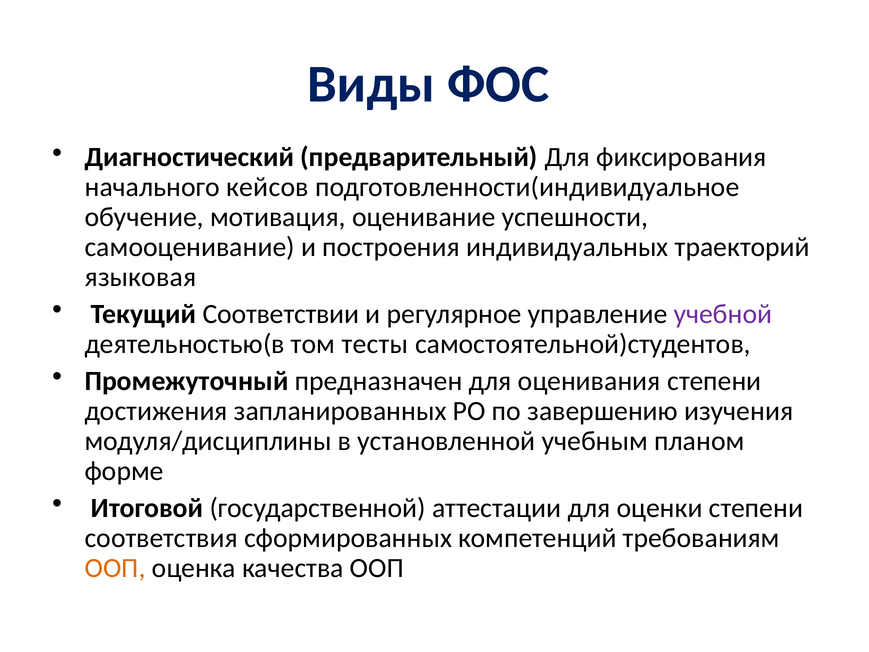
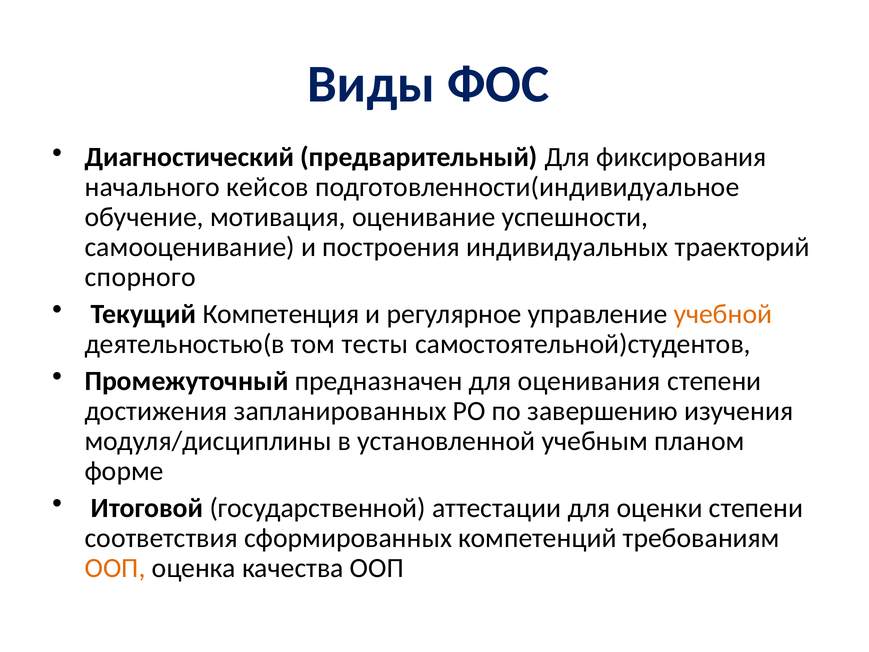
языковая: языковая -> спорного (140, 277)
Соответствии: Соответствии -> Компетенция (281, 314)
учебной colour: purple -> orange (723, 314)
